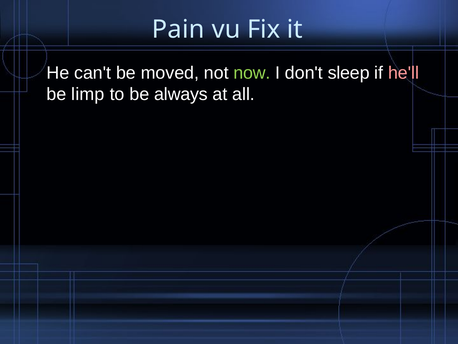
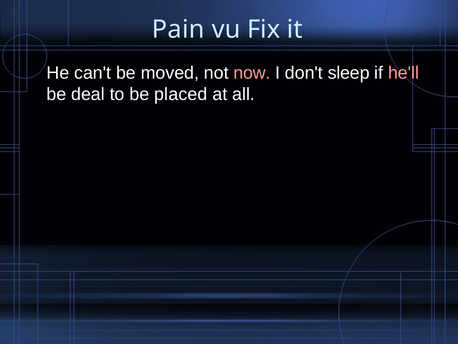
now colour: light green -> pink (252, 73)
limp: limp -> deal (88, 94)
always: always -> placed (181, 94)
